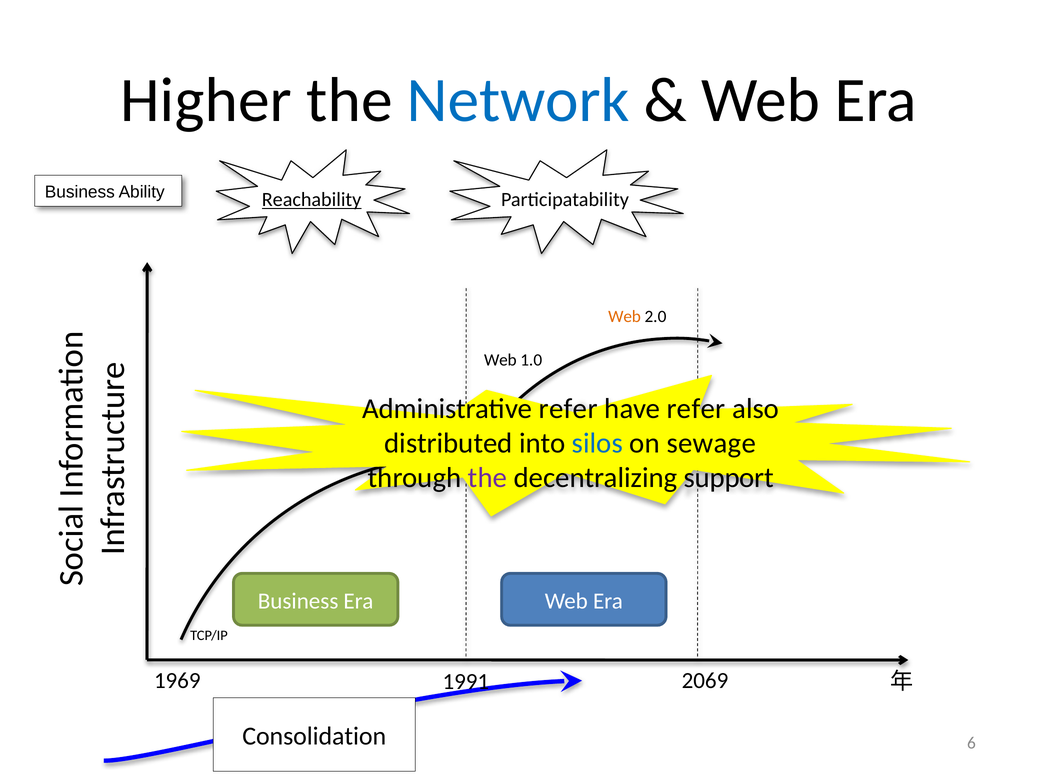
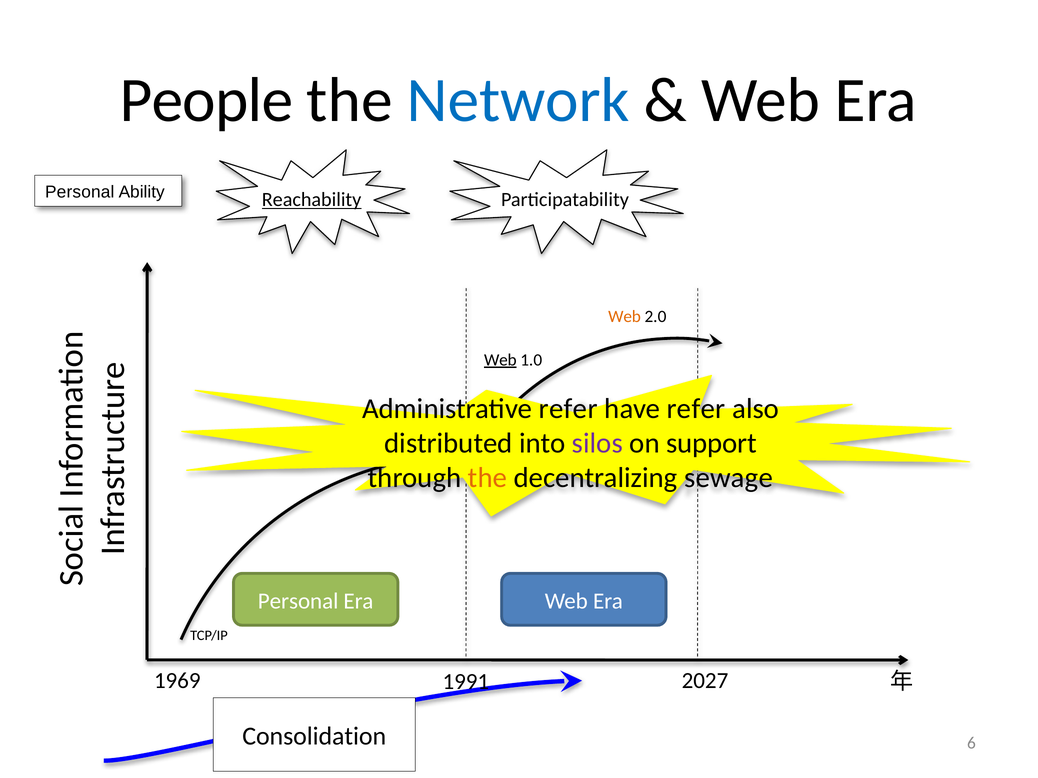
Higher: Higher -> People (206, 100)
Business: Business -> Personal (80, 192)
Web underline: none -> present (500, 360)
silos colour: blue -> purple (597, 444)
sewage: sewage -> support (712, 444)
the colour: purple -> orange (487, 478)
support: support -> sewage (729, 478)
Business: Business -> Personal (298, 601)
2069: 2069 -> 2027 (705, 681)
